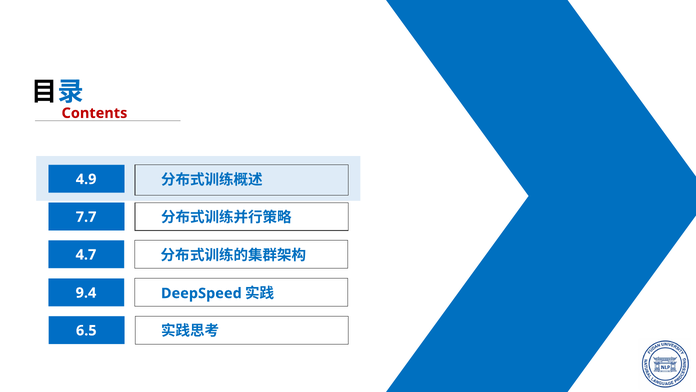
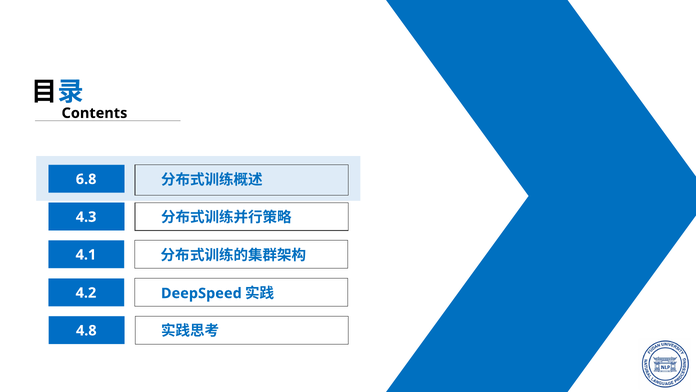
Contents colour: red -> black (94, 113)
4.9: 4.9 -> 6.8 (86, 179)
7.7: 7.7 -> 4.3 (86, 217)
4.7: 4.7 -> 4.1 (86, 254)
9.4: 9.4 -> 4.2 (86, 292)
6.5: 6.5 -> 4.8 (86, 330)
